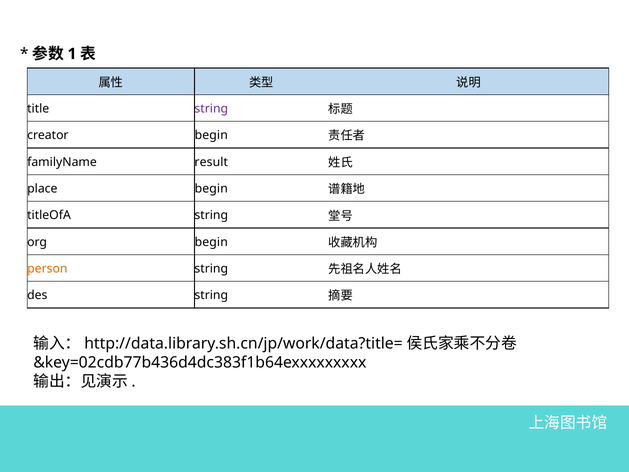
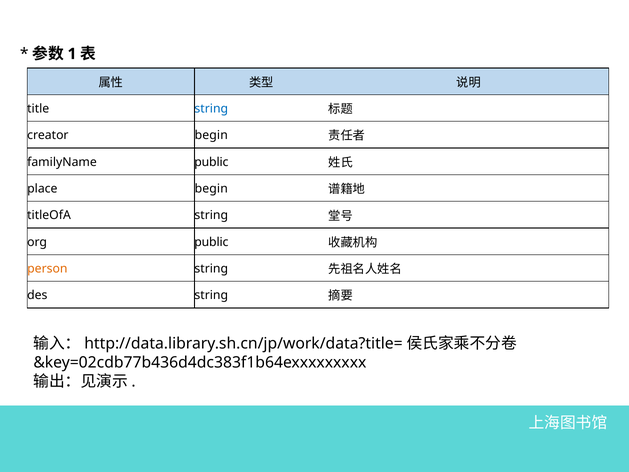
string colour: purple -> blue (211, 109)
familyName result: result -> public (211, 162)
org begin: begin -> public (211, 242)
